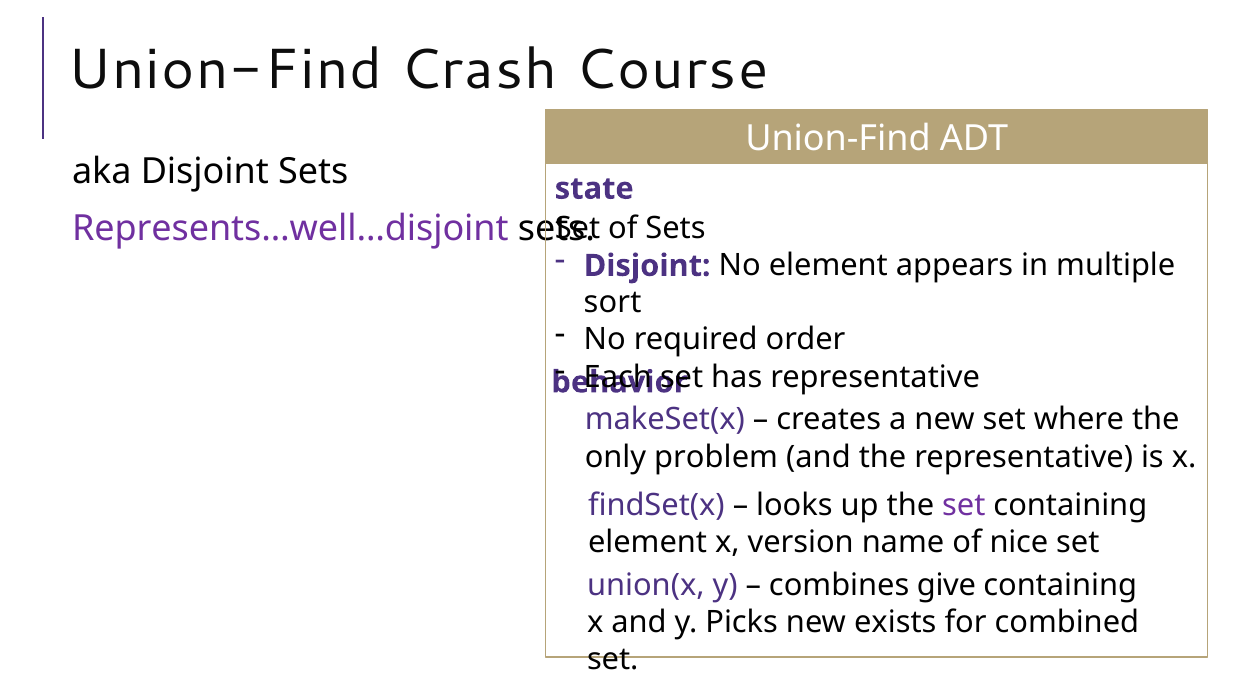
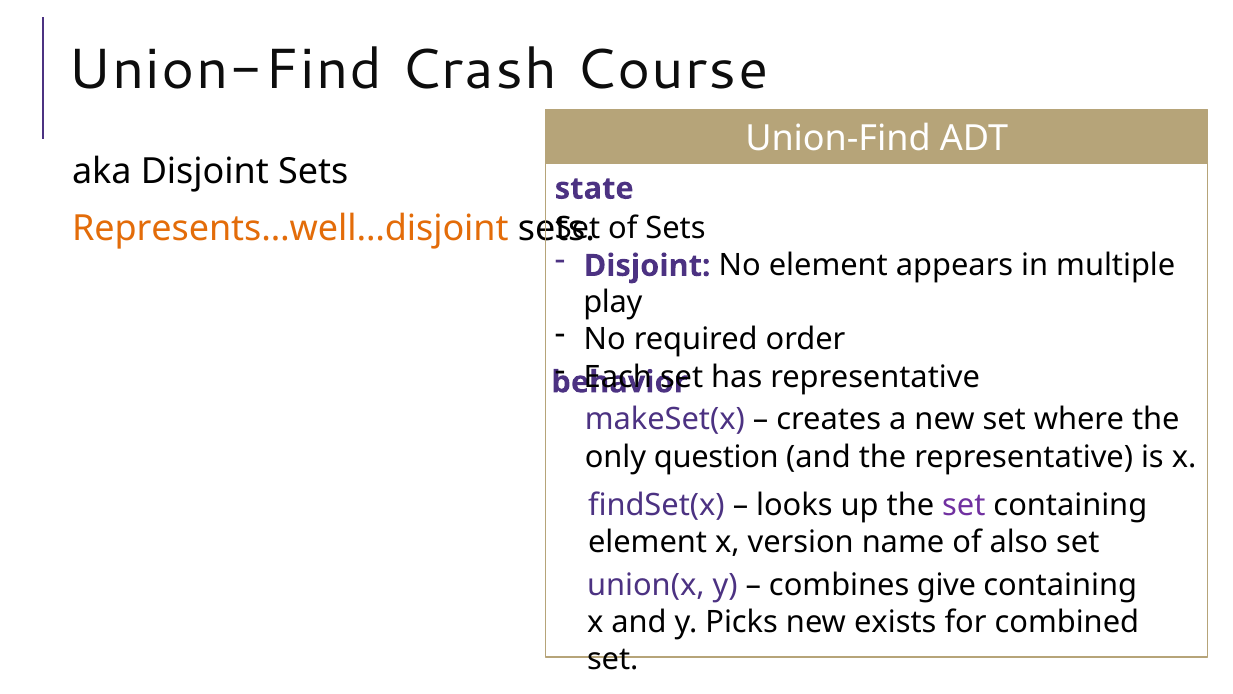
Represents…well…disjoint colour: purple -> orange (290, 229)
sort: sort -> play (613, 303)
problem: problem -> question (716, 457)
nice: nice -> also (1019, 542)
